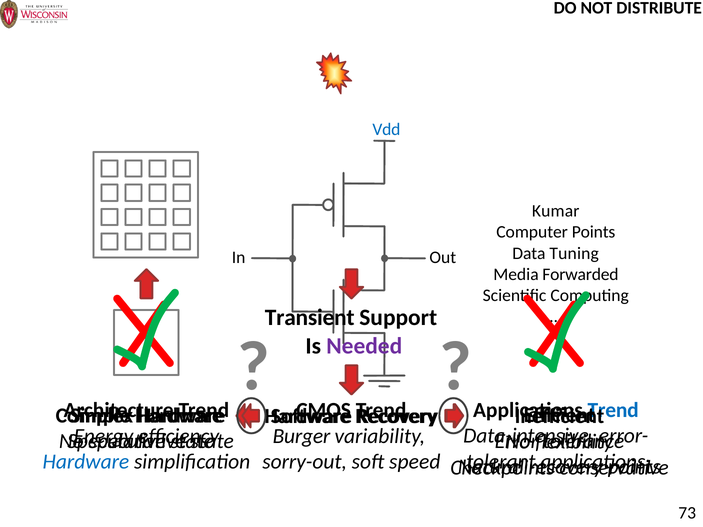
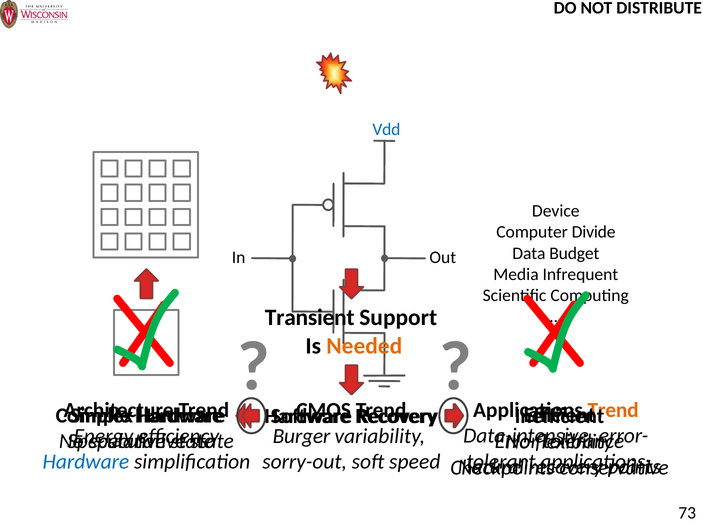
Kumar: Kumar -> Device (556, 211)
Computer Points: Points -> Divide (594, 232)
Tuning: Tuning -> Budget (574, 253)
Forwarded: Forwarded -> Infrequent (580, 274)
Needed colour: purple -> orange (364, 346)
Trend colour: blue -> orange (613, 410)
